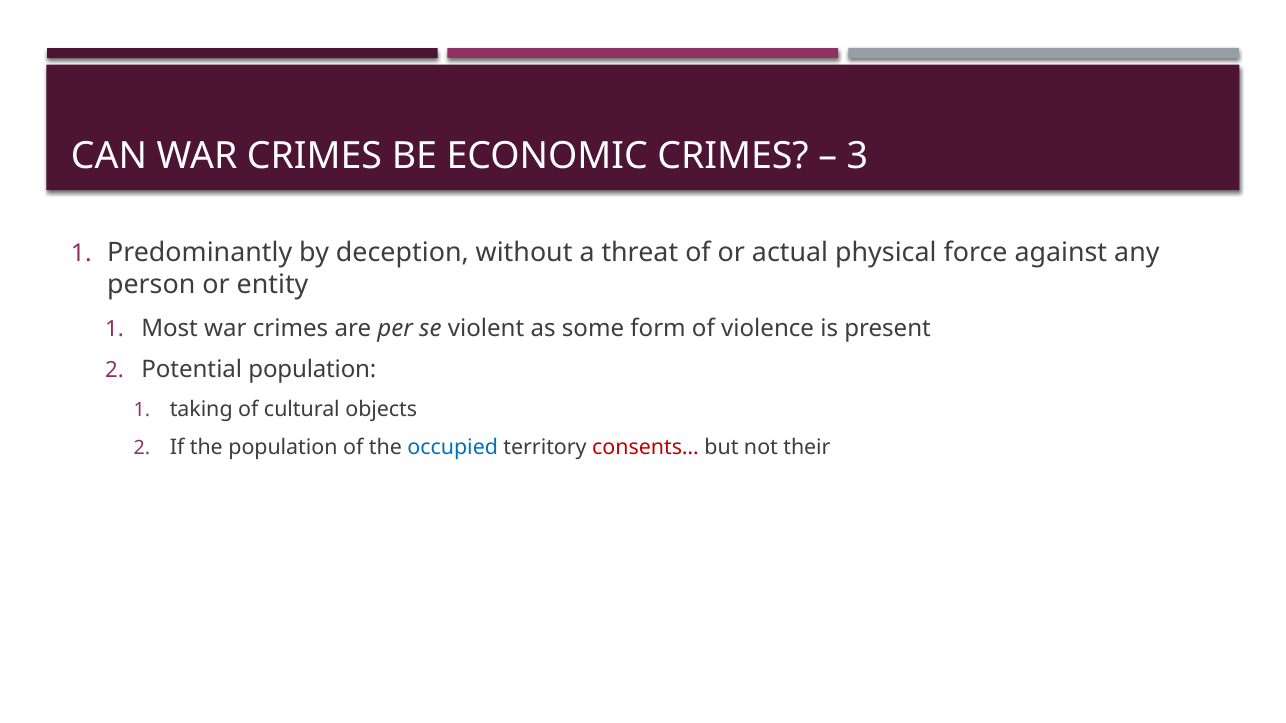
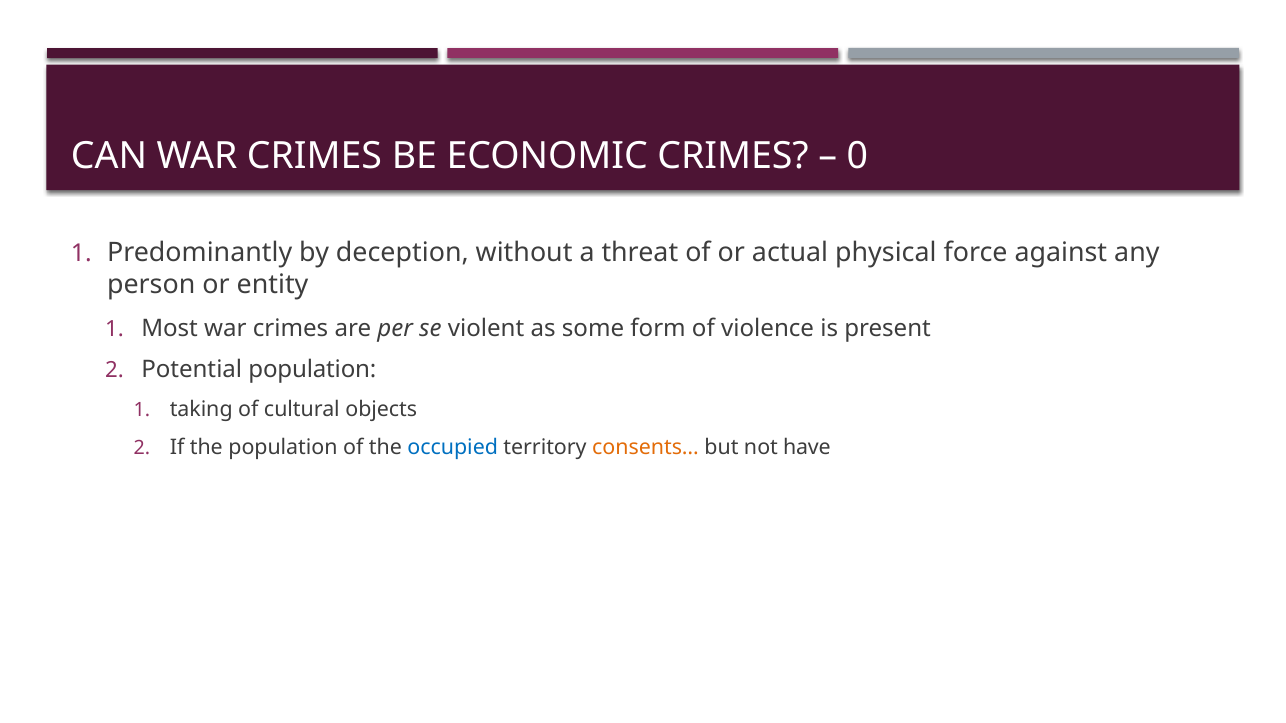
3: 3 -> 0 (857, 156)
consents… colour: red -> orange (646, 447)
their: their -> have (807, 447)
